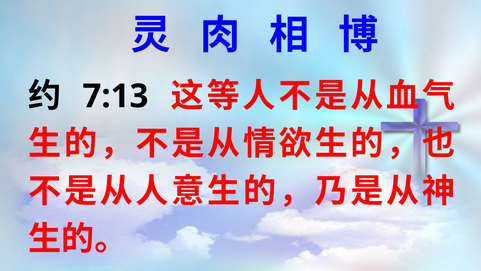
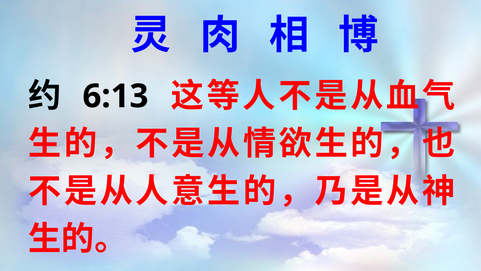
7:13: 7:13 -> 6:13 (115, 96)
